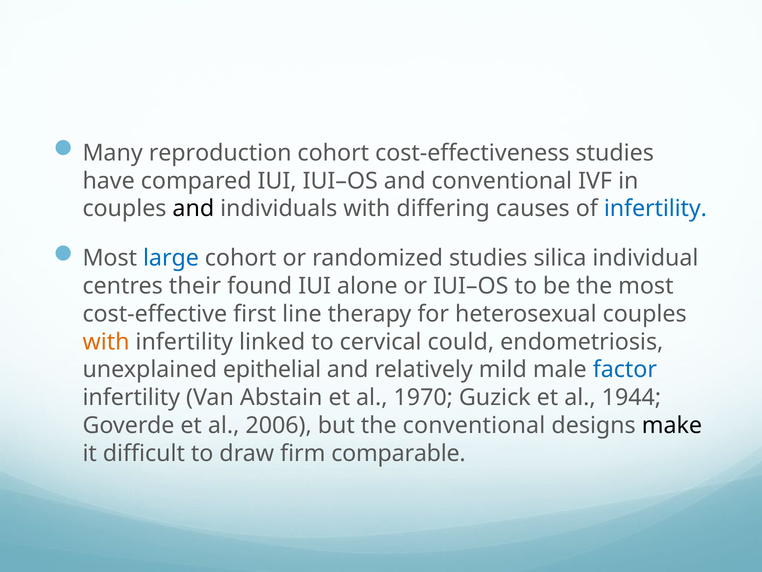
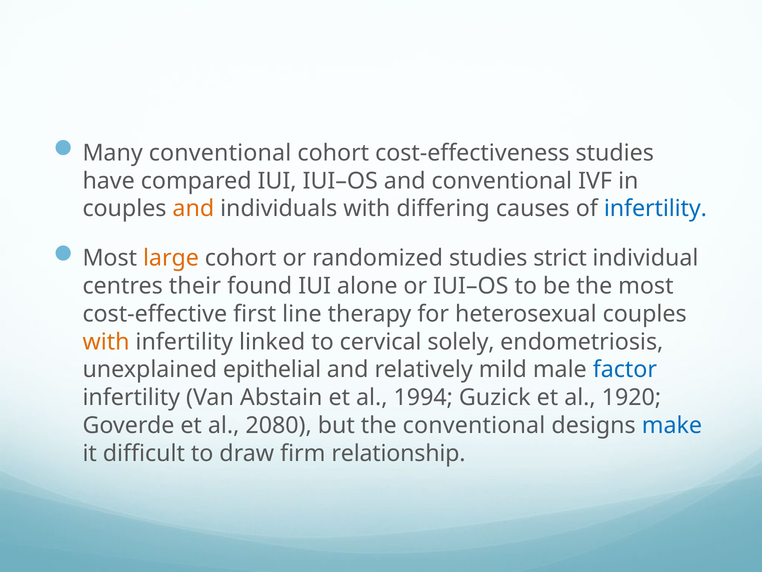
Many reproduction: reproduction -> conventional (220, 153)
and colour: black -> orange (193, 209)
large colour: blue -> orange (171, 258)
silica: silica -> strict (560, 258)
could: could -> solely (461, 342)
1970: 1970 -> 1994 (423, 397)
1944: 1944 -> 1920 (631, 397)
2006: 2006 -> 2080 (279, 425)
make colour: black -> blue (672, 425)
comparable: comparable -> relationship (399, 453)
